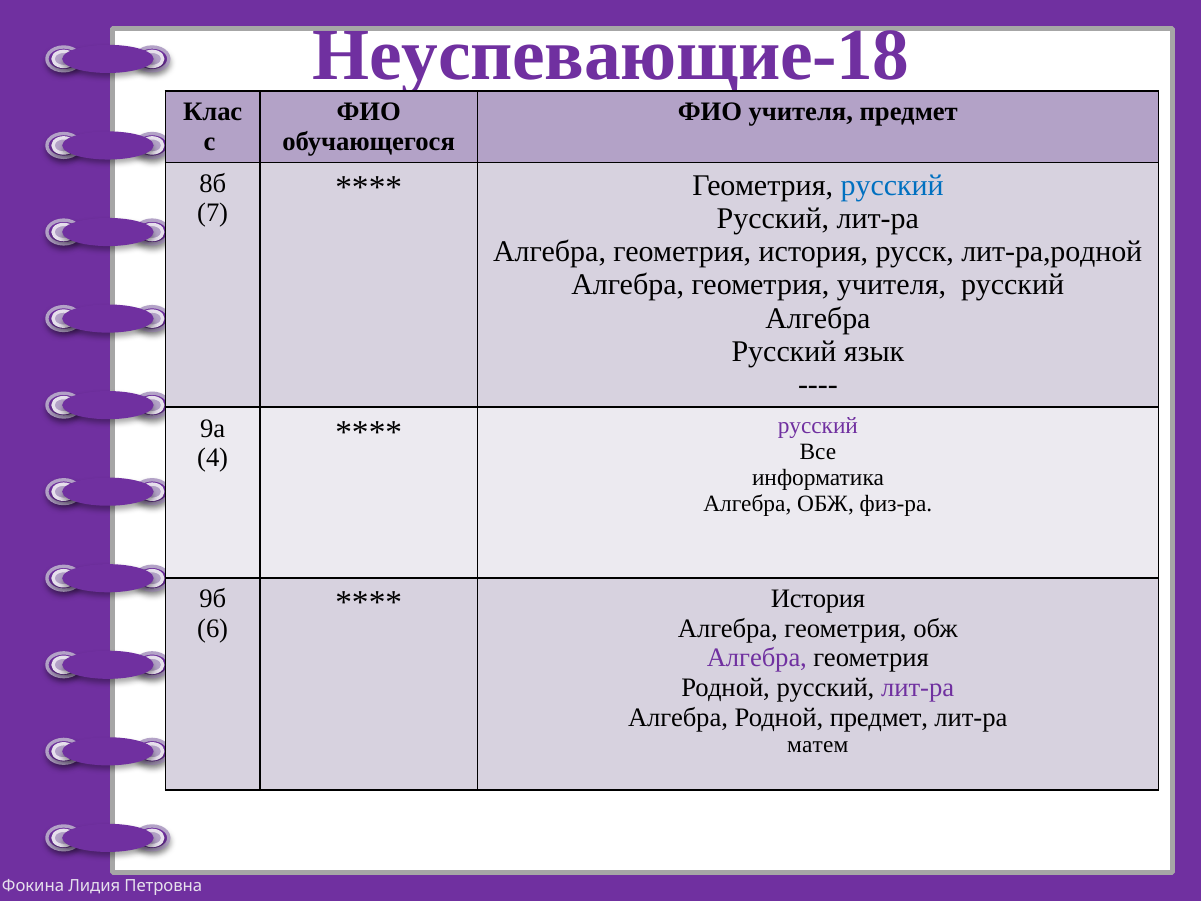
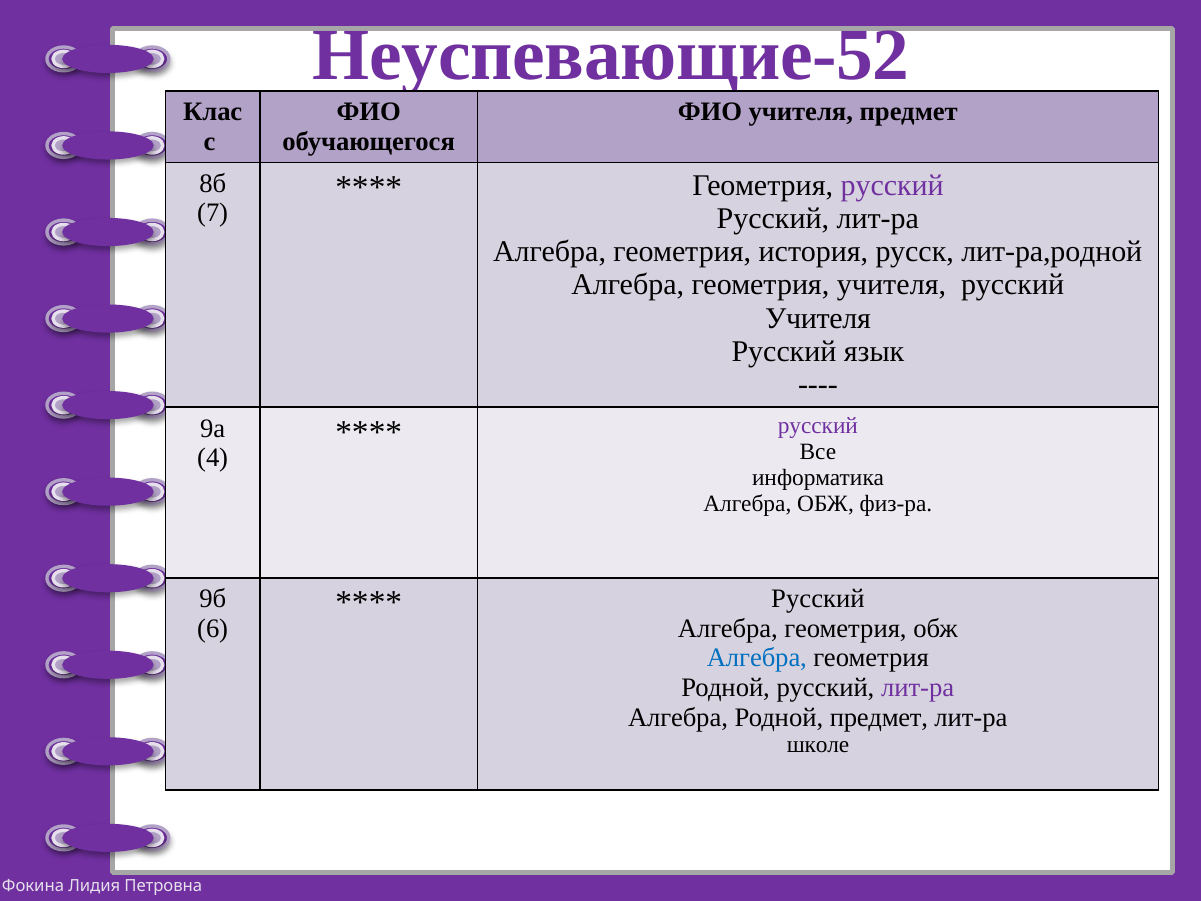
Неуспевающие-18: Неуспевающие-18 -> Неуспевающие-52 (611, 55)
русский colour: blue -> purple (892, 185)
Алгебра: Алгебра -> Учителя (818, 318)
История: История -> Русский (818, 599)
Алгебра colour: purple -> blue (757, 658)
матем: матем -> школе (818, 745)
